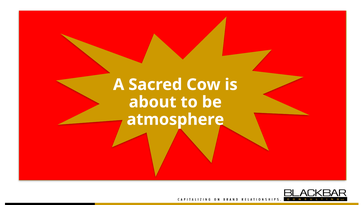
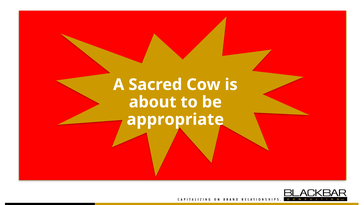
atmosphere: atmosphere -> appropriate (175, 119)
